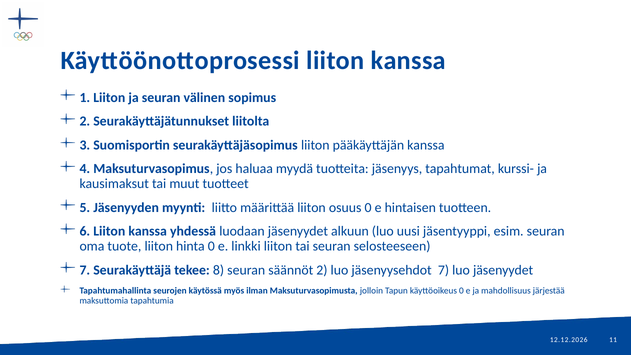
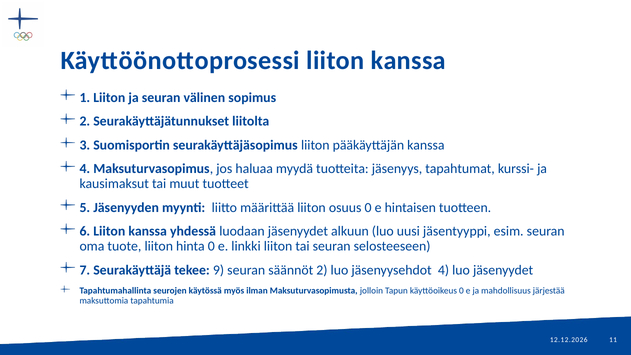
8: 8 -> 9 (219, 270)
jäsenyysehdot 7: 7 -> 4 (443, 270)
